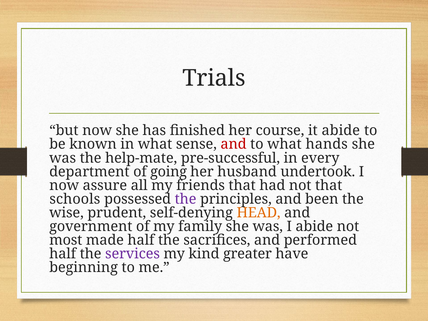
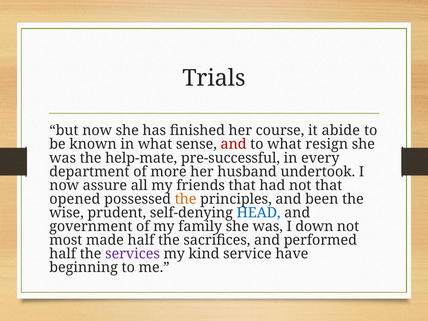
hands: hands -> resign (327, 144)
going: going -> more (169, 172)
schools: schools -> opened (75, 199)
the colour: purple -> orange (186, 199)
HEAD colour: orange -> blue (259, 213)
I abide: abide -> down (314, 226)
greater: greater -> service (247, 254)
